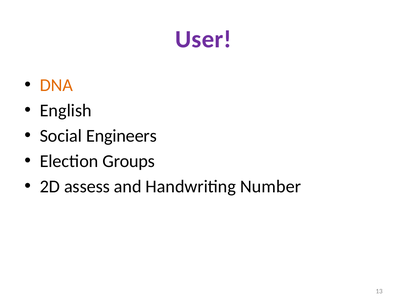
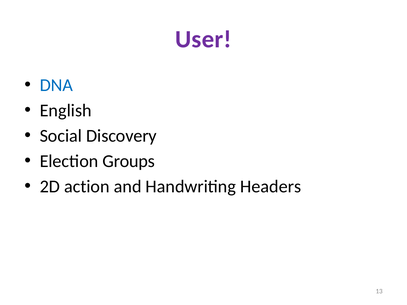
DNA colour: orange -> blue (56, 85)
Engineers: Engineers -> Discovery (121, 136)
assess: assess -> action (87, 187)
Number: Number -> Headers (271, 187)
